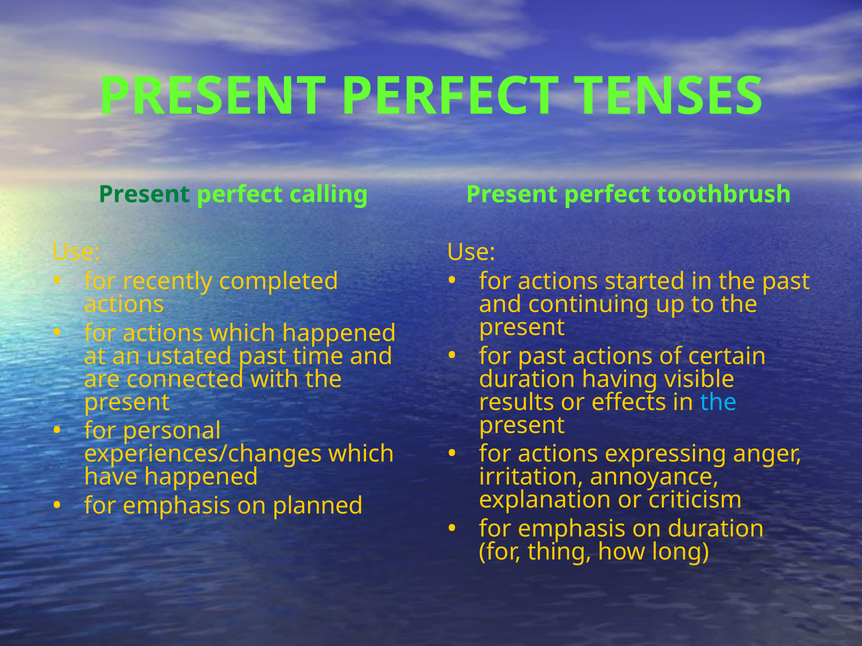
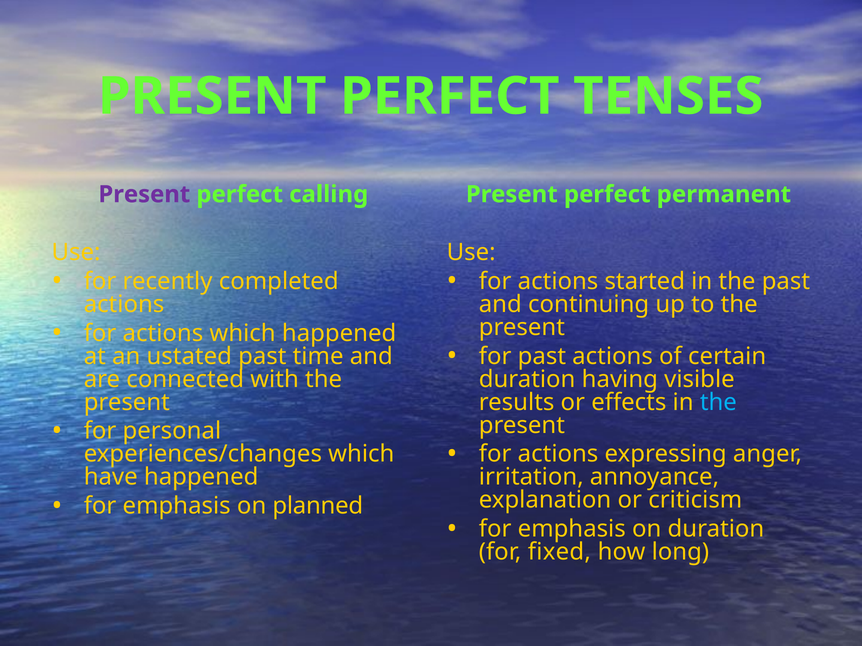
Present colour: green -> purple (144, 194)
toothbrush: toothbrush -> permanent (724, 194)
thing: thing -> fixed (559, 552)
